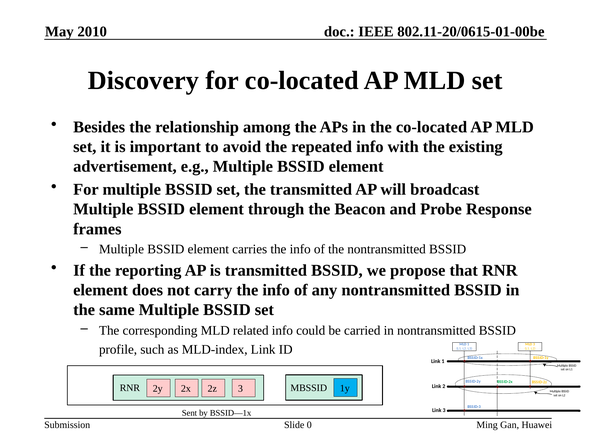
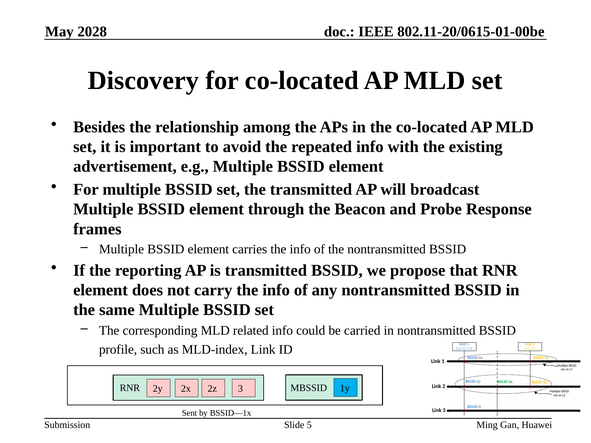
2010: 2010 -> 2028 (92, 32)
0: 0 -> 5 (309, 425)
